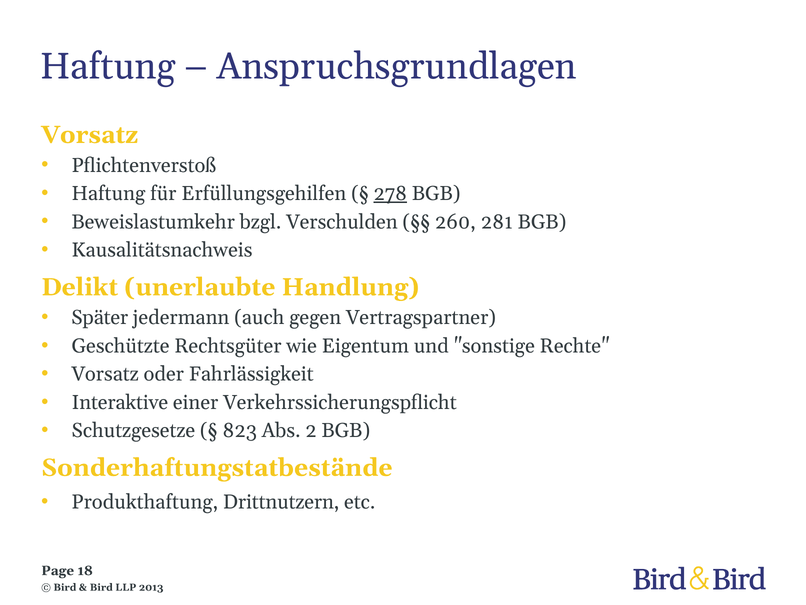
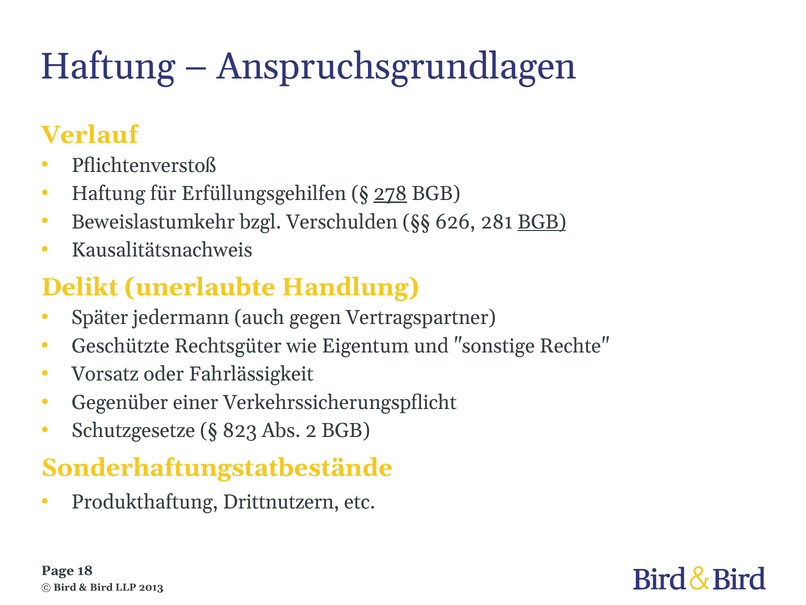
Vorsatz: Vorsatz -> Verlauf (90, 135)
260: 260 -> 626 (455, 222)
BGB underline: none -> present (542, 222)
Interaktive: Interaktive -> Gegenüber (120, 402)
